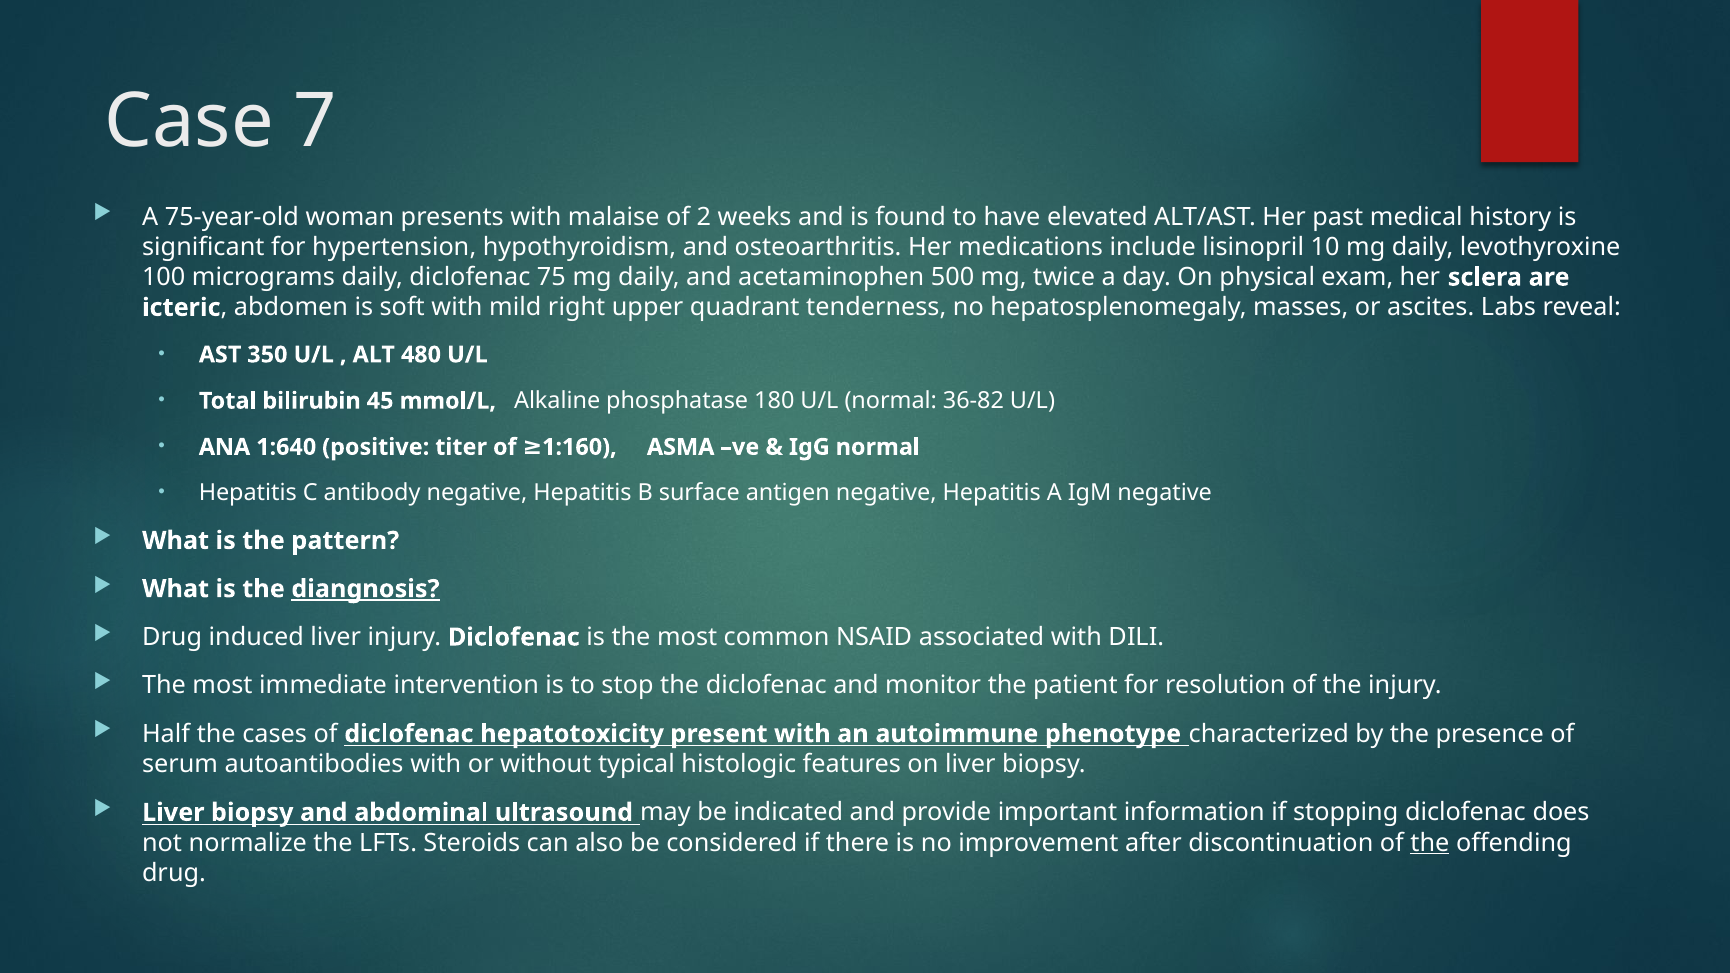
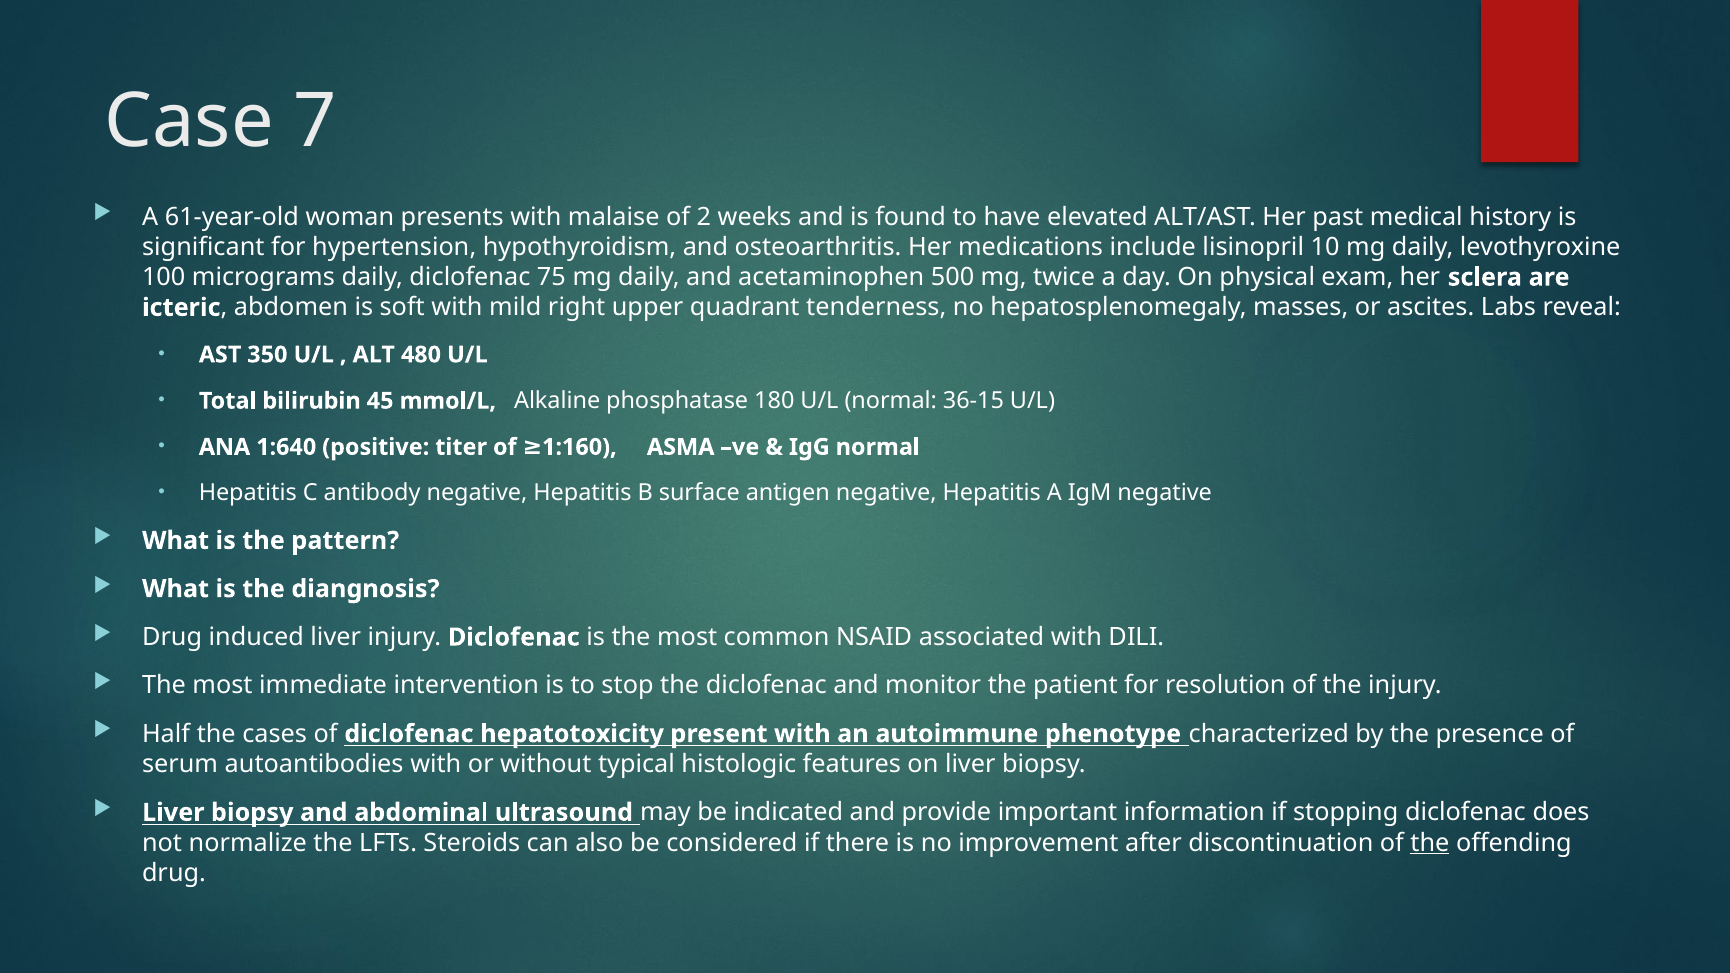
75-year-old: 75-year-old -> 61-year-old (232, 217)
36-82: 36-82 -> 36-15 (973, 401)
diangnosis underline: present -> none (365, 589)
